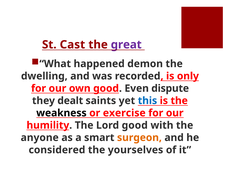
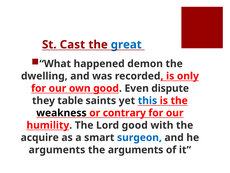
great colour: purple -> blue (126, 44)
dealt: dealt -> table (70, 100)
exercise: exercise -> contrary (124, 113)
anyone: anyone -> acquire (40, 137)
surgeon colour: orange -> blue (139, 137)
considered: considered -> arguments (57, 149)
the yourselves: yourselves -> arguments (136, 149)
